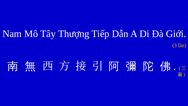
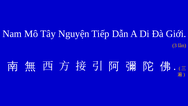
Thượng: Thượng -> Nguyện (74, 34)
